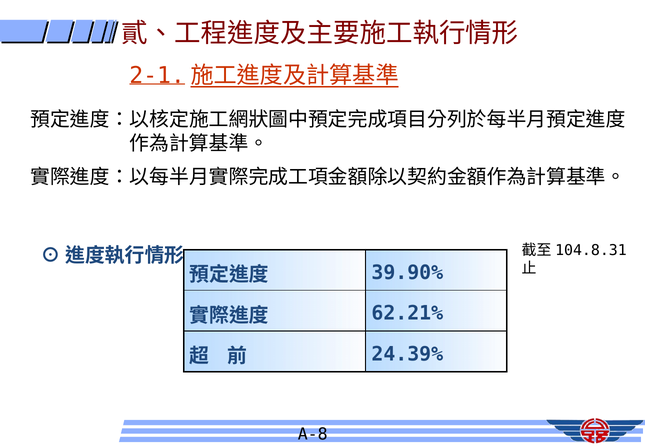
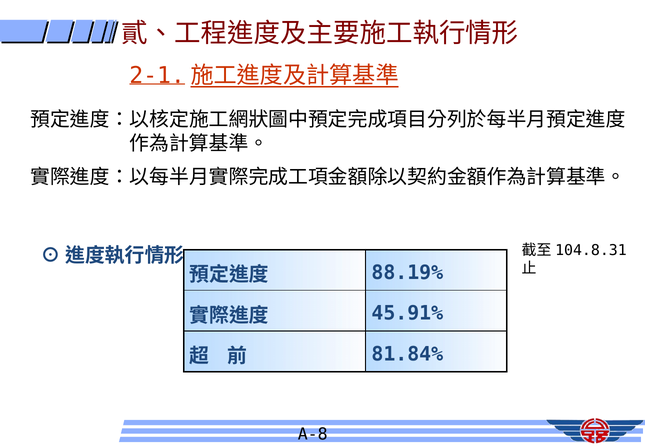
39.90%: 39.90% -> 88.19% (407, 272)
62.21%: 62.21% -> 45.91% (407, 313)
24.39%: 24.39% -> 81.84% (407, 354)
